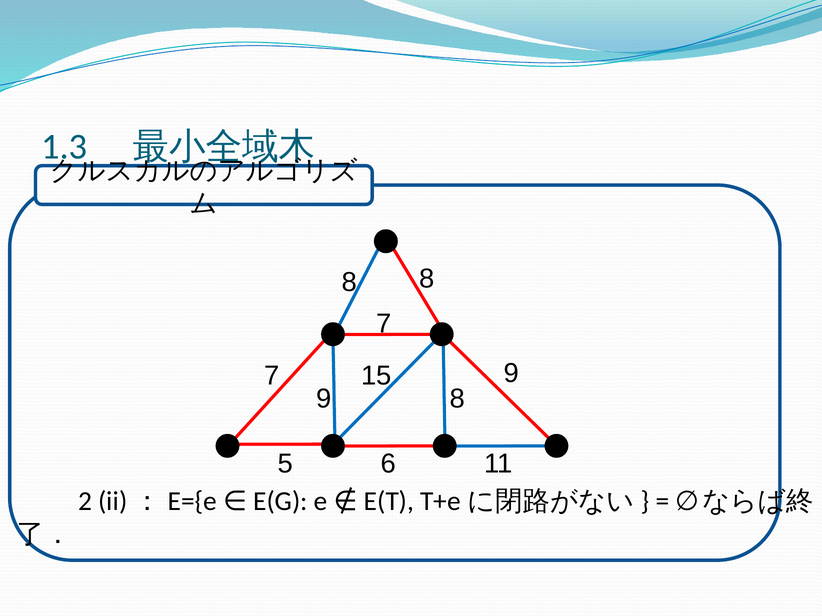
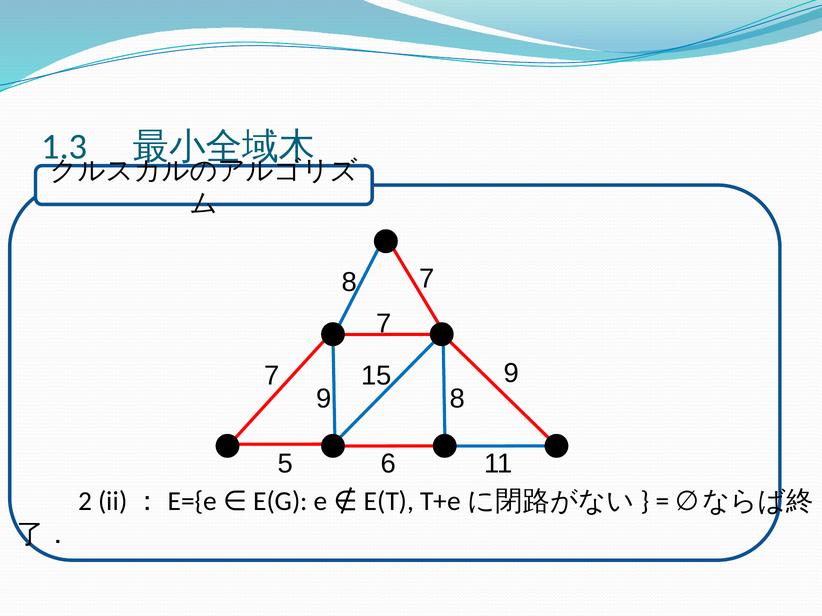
8 8: 8 -> 7 (427, 279)
